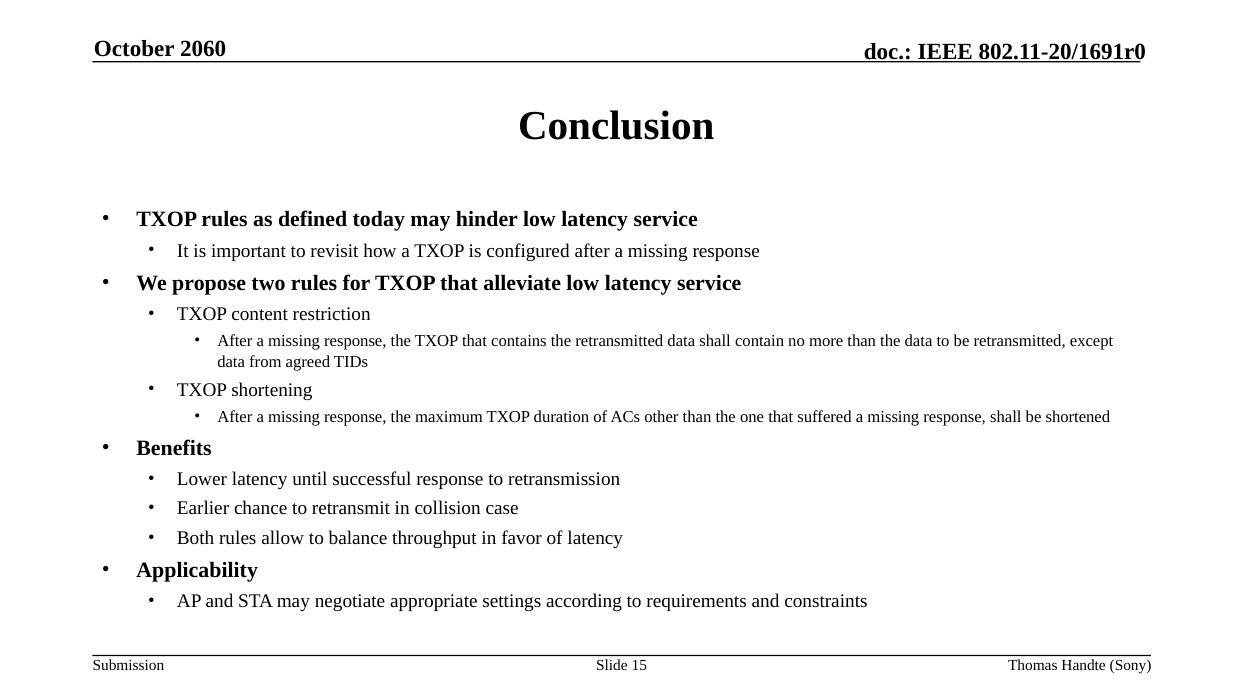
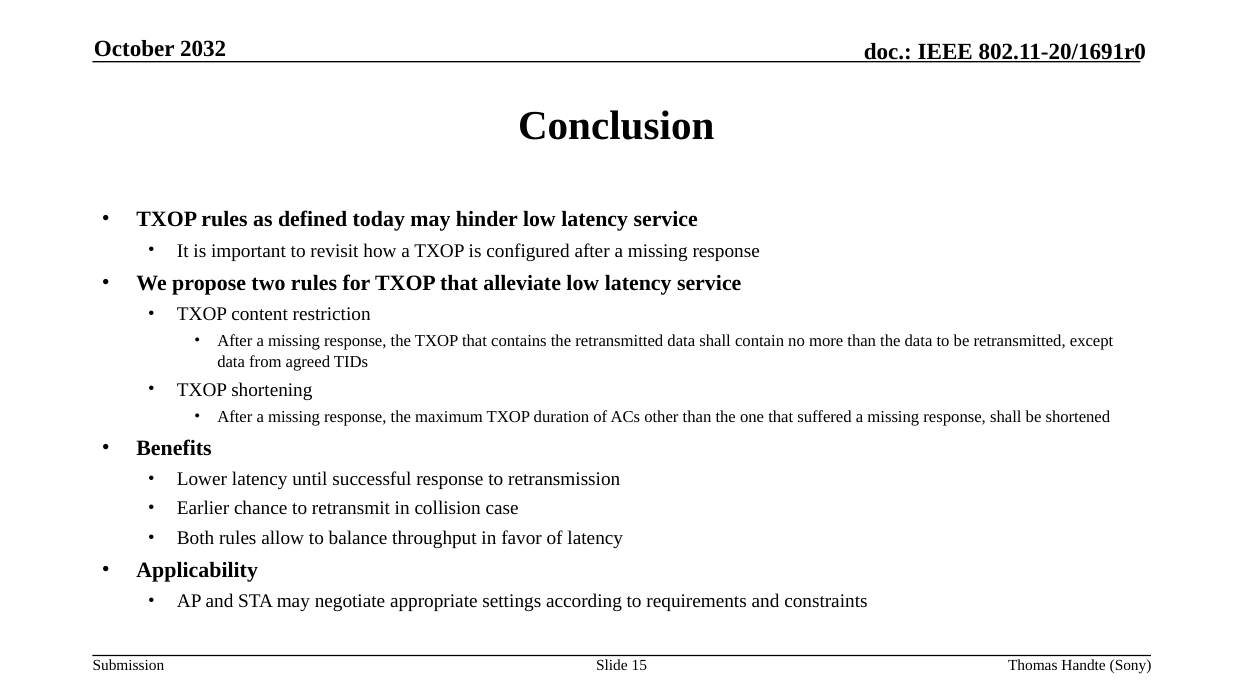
2060: 2060 -> 2032 (203, 49)
